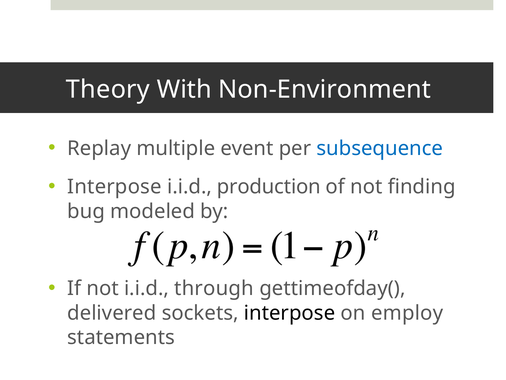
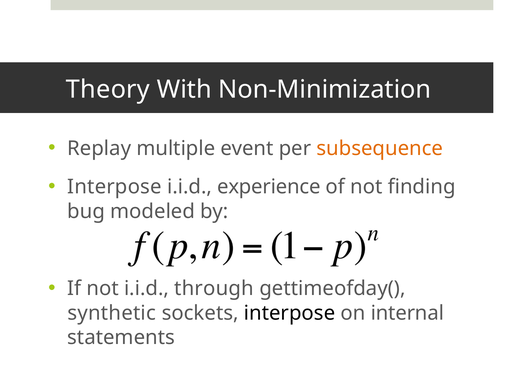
Non-Environment: Non-Environment -> Non-Minimization (325, 89)
subsequence colour: blue -> orange (380, 148)
production: production -> experience (269, 187)
delivered: delivered -> synthetic (112, 313)
employ: employ -> internal (407, 313)
